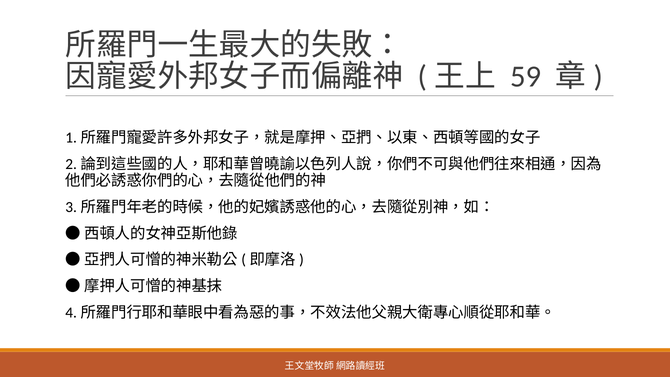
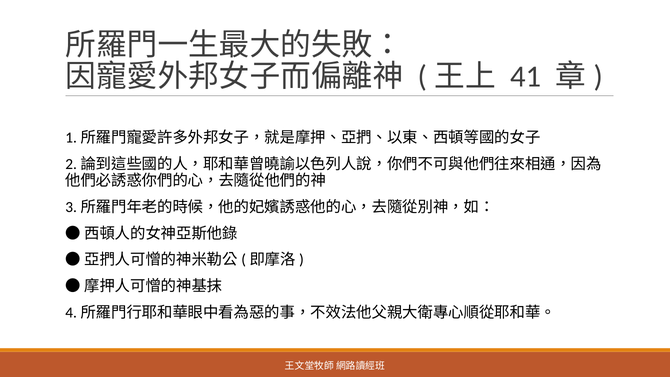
59: 59 -> 41 (526, 77)
